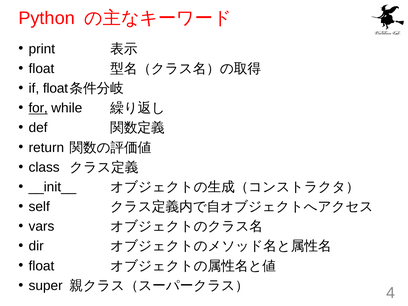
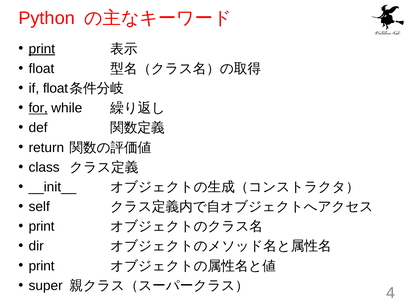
print underline: none -> present (42, 49)
vars: vars -> print (42, 226)
float: float -> print (42, 266)
